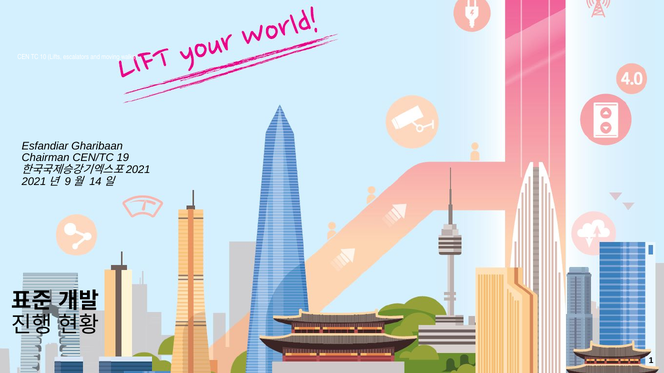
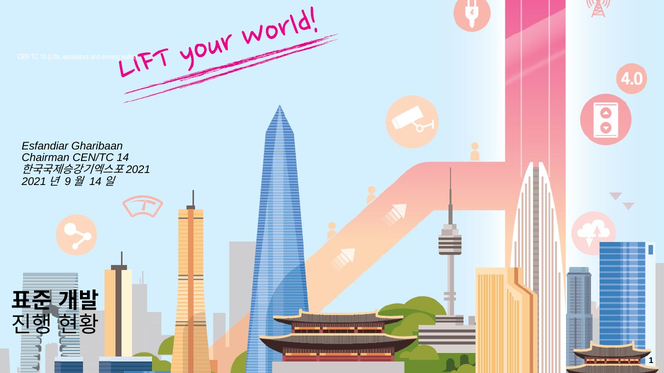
19: 19 -> 14 (123, 158)
